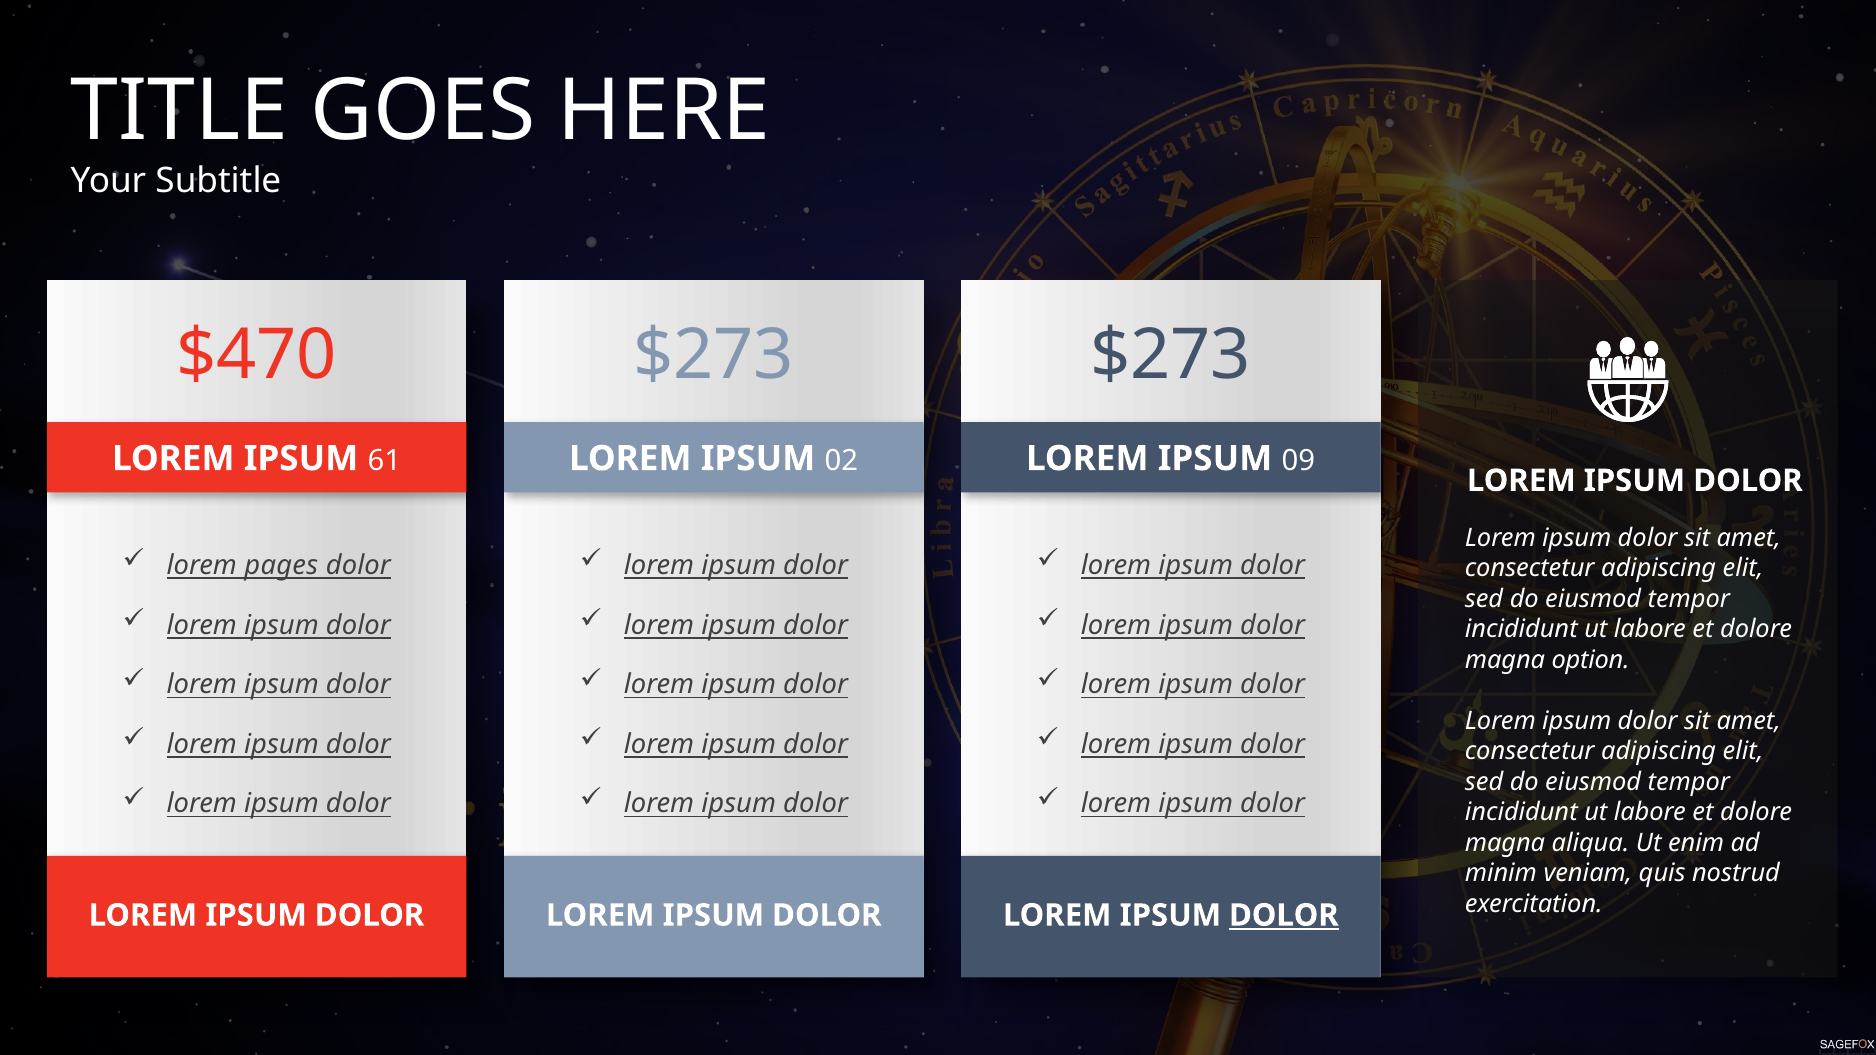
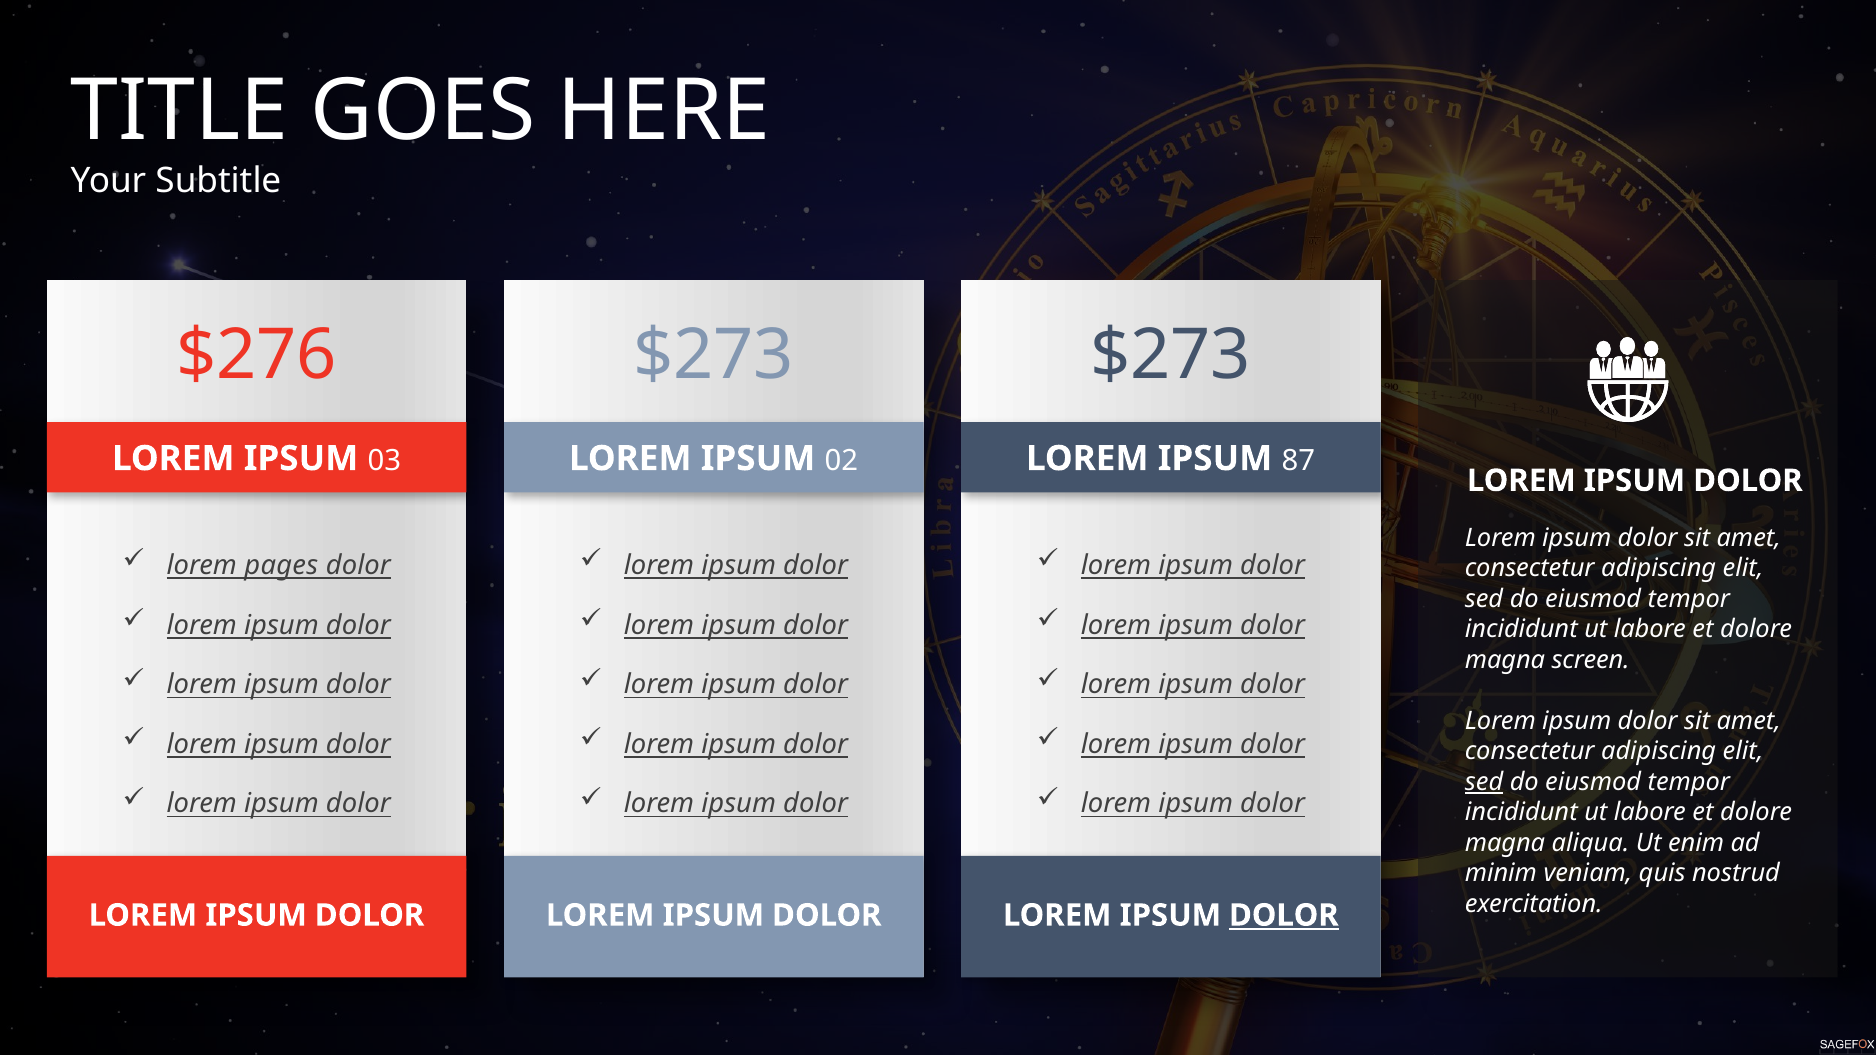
$470: $470 -> $276 (257, 356)
61: 61 -> 03 (384, 461)
09: 09 -> 87 (1298, 461)
option: option -> screen (1591, 660)
sed underline: none -> present (1484, 782)
